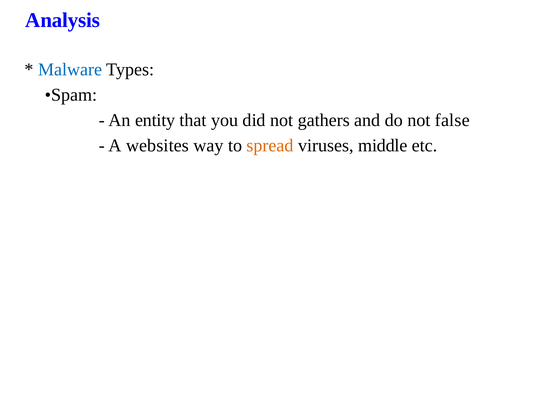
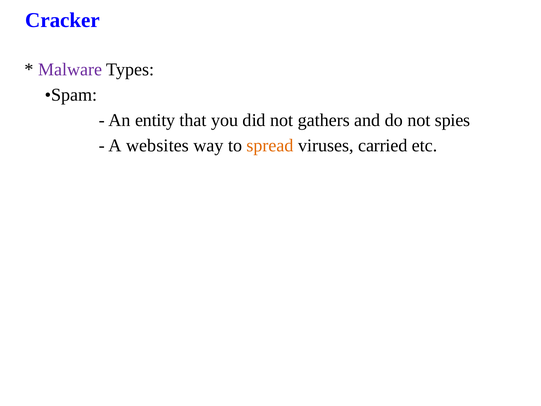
Analysis: Analysis -> Cracker (63, 20)
Malware colour: blue -> purple (70, 70)
false: false -> spies (453, 120)
middle: middle -> carried (383, 145)
